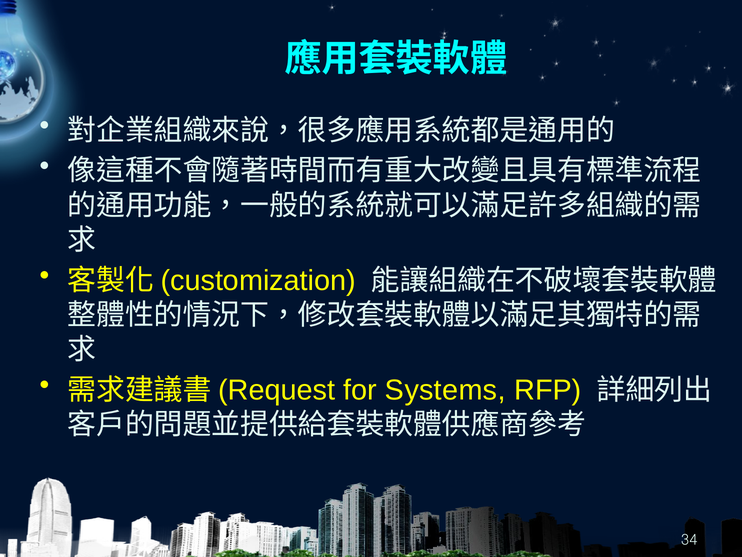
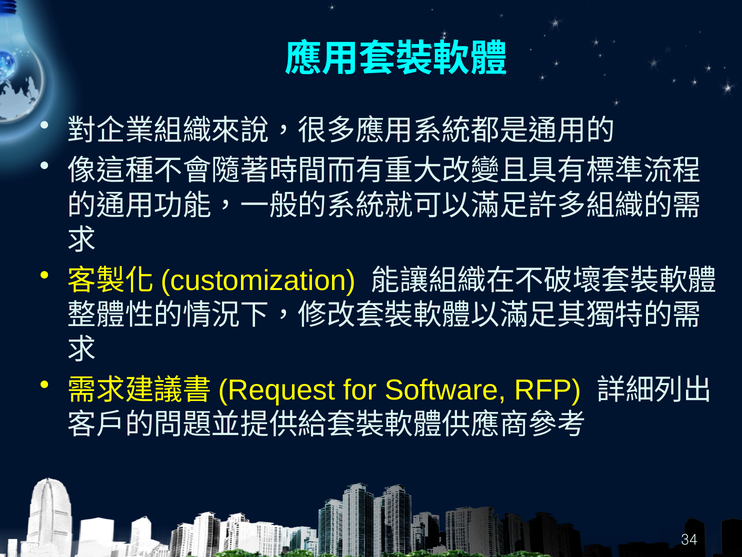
Systems: Systems -> Software (445, 390)
